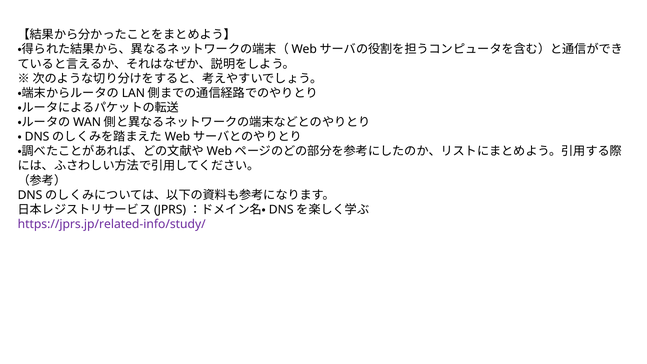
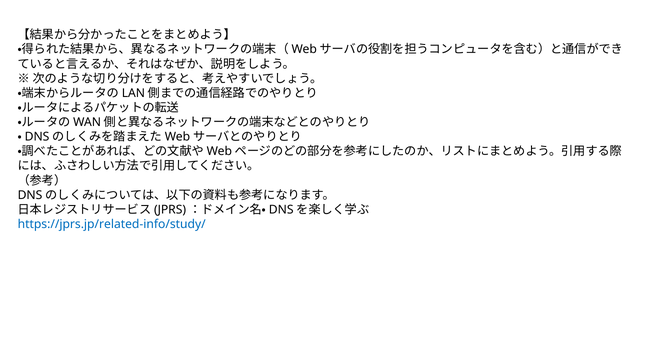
https://jprs.jp/related-info/study/ colour: purple -> blue (112, 224)
